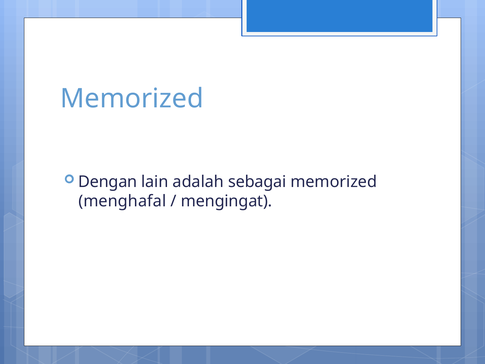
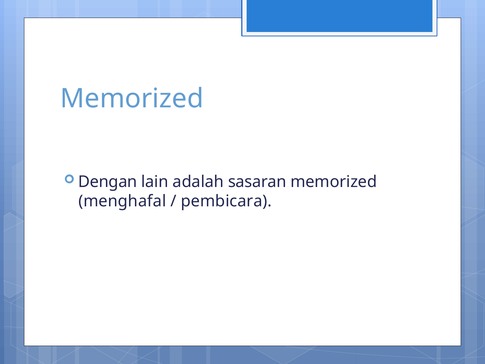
sebagai: sebagai -> sasaran (257, 182)
mengingat: mengingat -> pembicara (226, 201)
